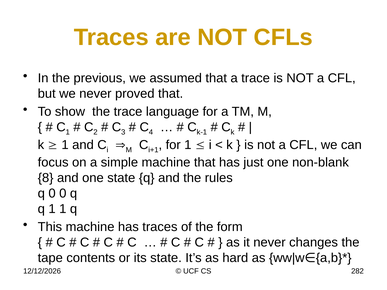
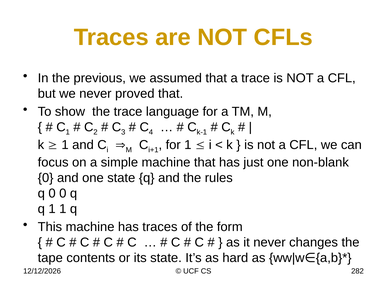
8: 8 -> 0 (46, 178)
